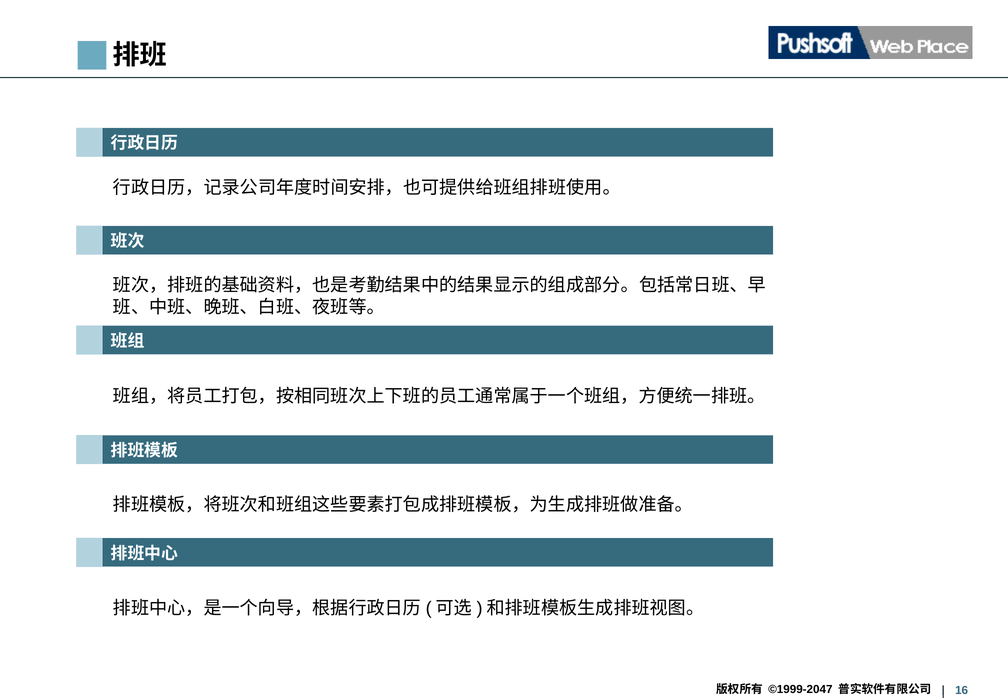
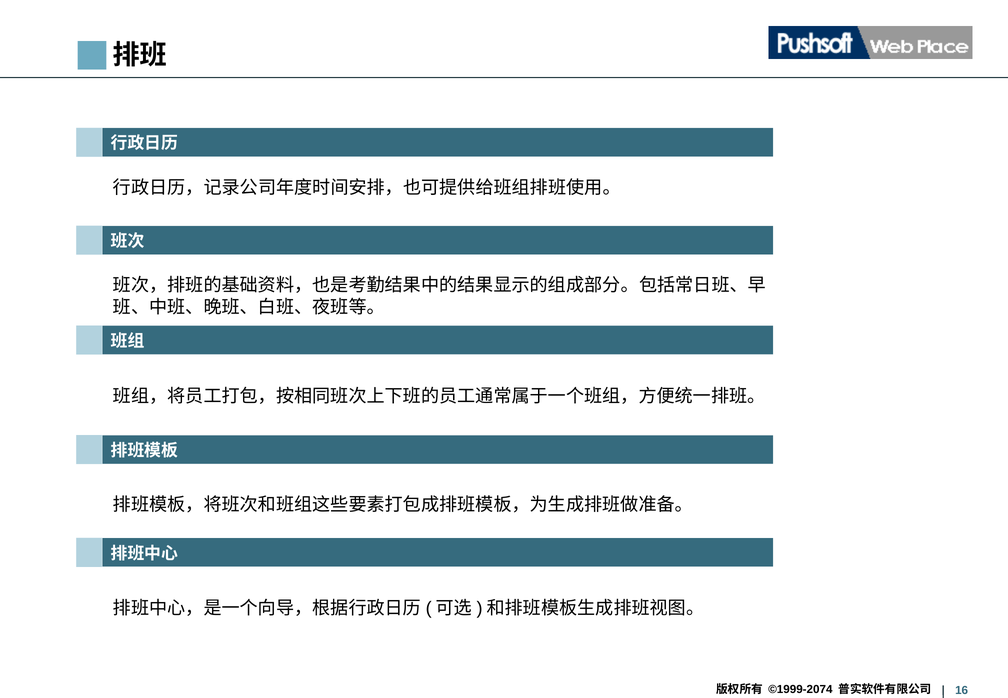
©1999-2047: ©1999-2047 -> ©1999-2074 (800, 689)
